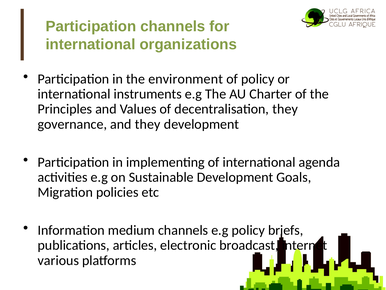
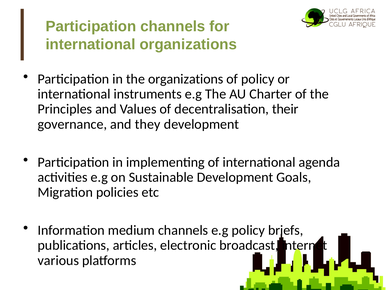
the environment: environment -> organizations (186, 79)
decentralisation they: they -> their (285, 109)
